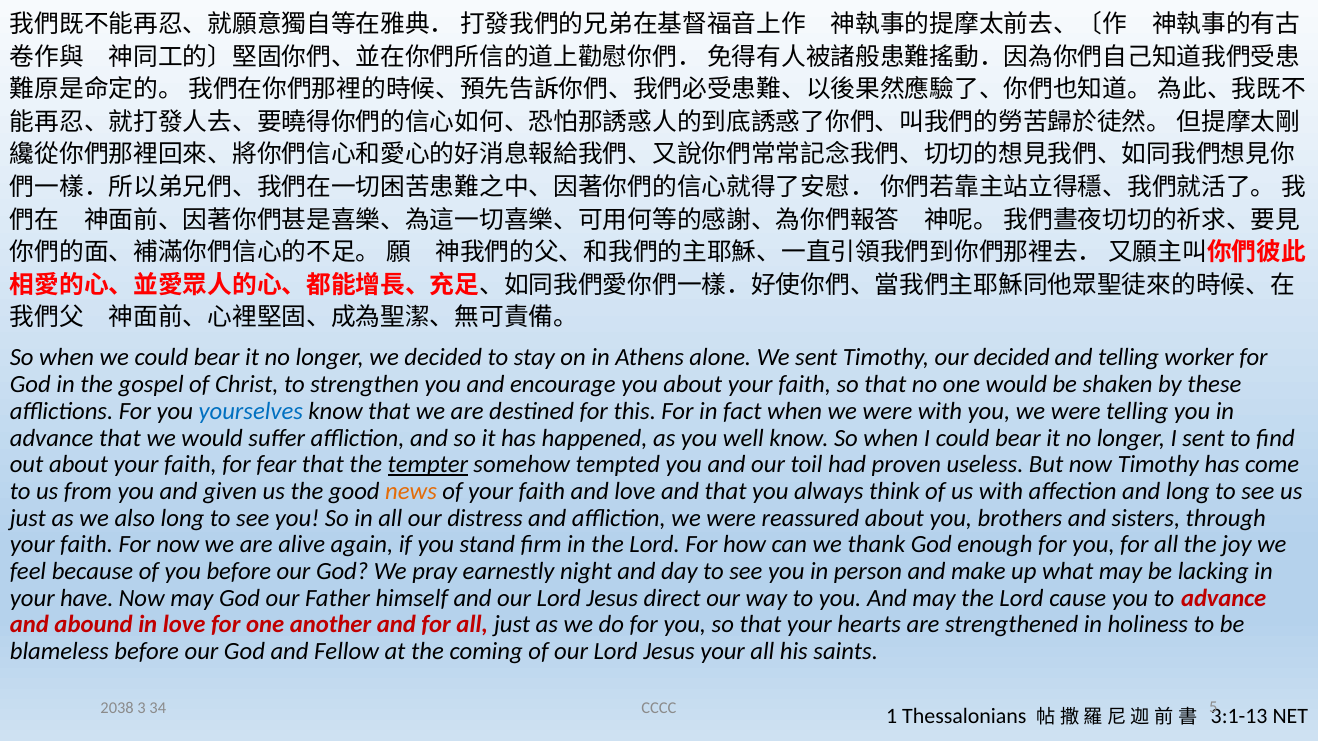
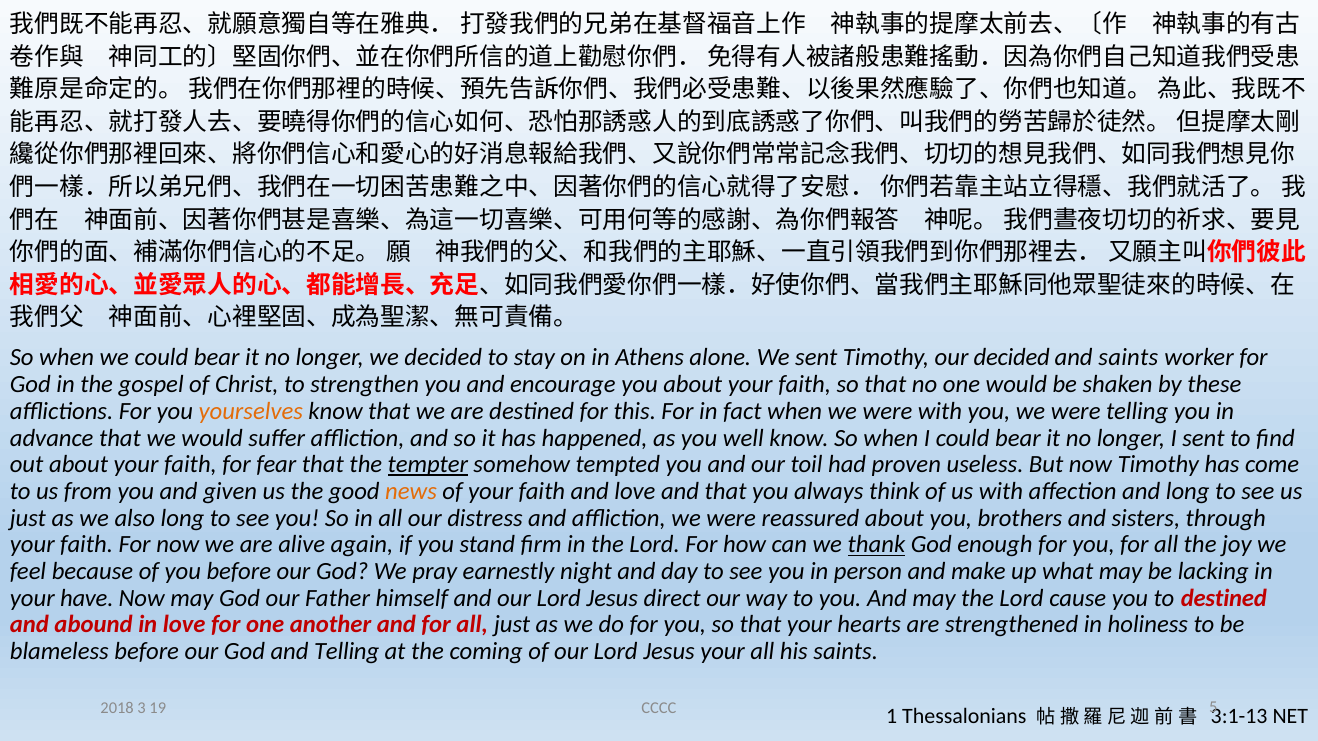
and telling: telling -> saints (1128, 358)
yourselves colour: blue -> orange (251, 411)
thank underline: none -> present (876, 545)
to advance: advance -> destined (1224, 598)
and Fellow: Fellow -> Telling (347, 652)
2038: 2038 -> 2018 (117, 708)
34: 34 -> 19 (158, 708)
